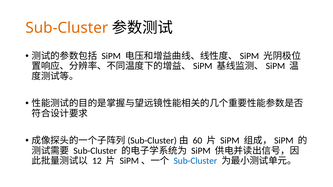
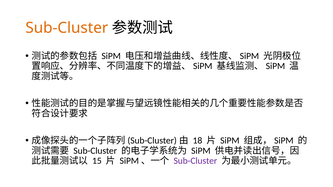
60: 60 -> 18 (197, 141)
12: 12 -> 15 (97, 161)
Sub-Cluster colour: blue -> purple (195, 161)
